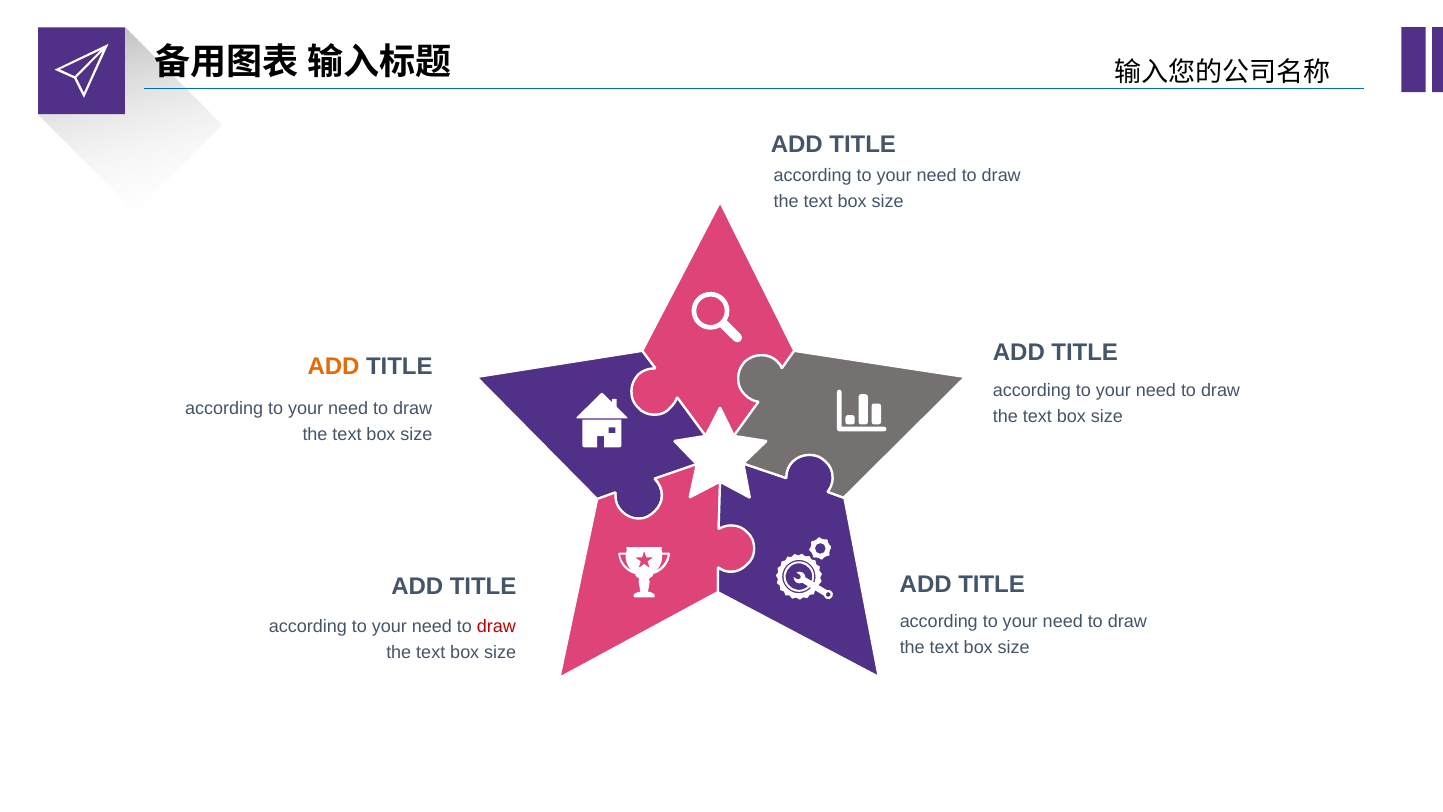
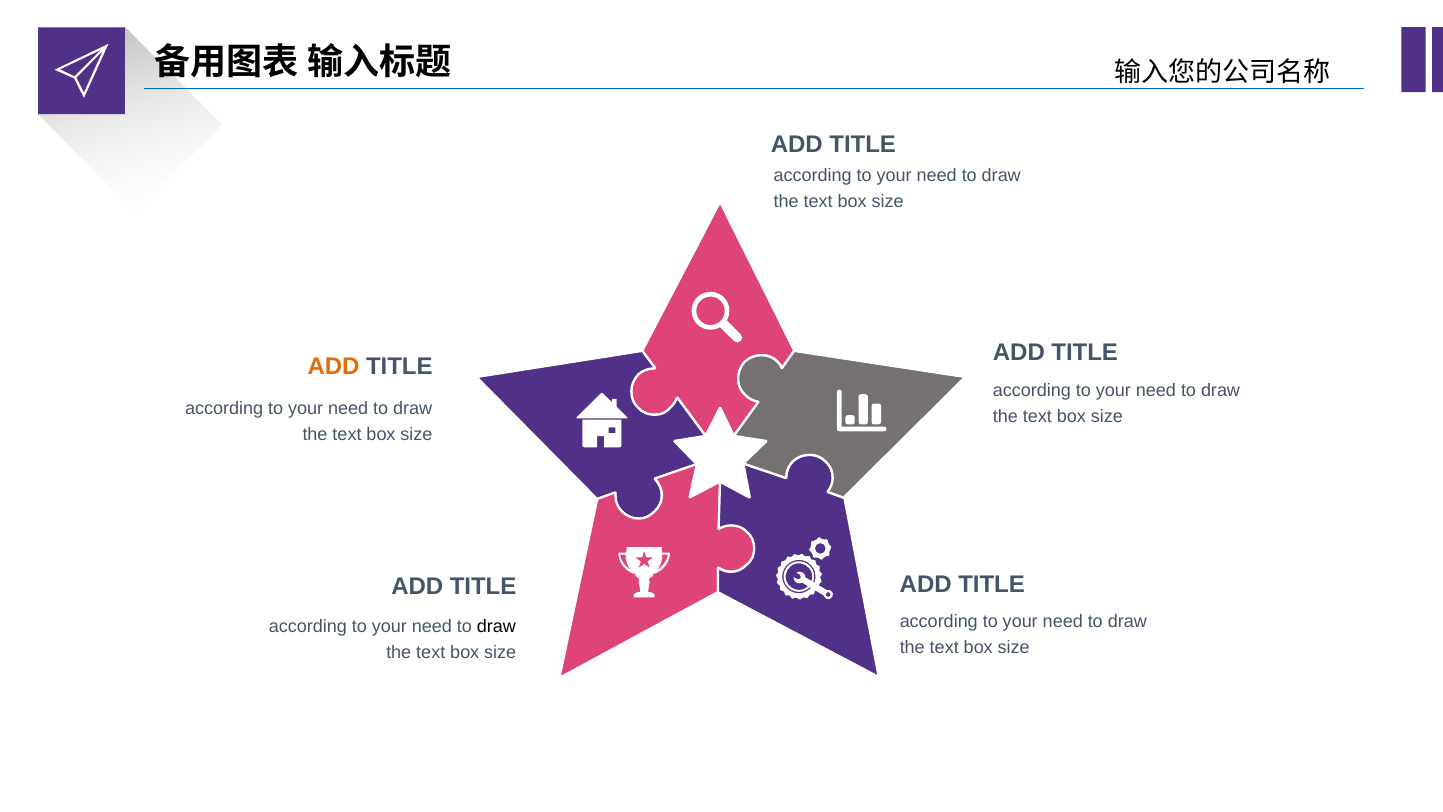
draw colour: red -> black (496, 627)
